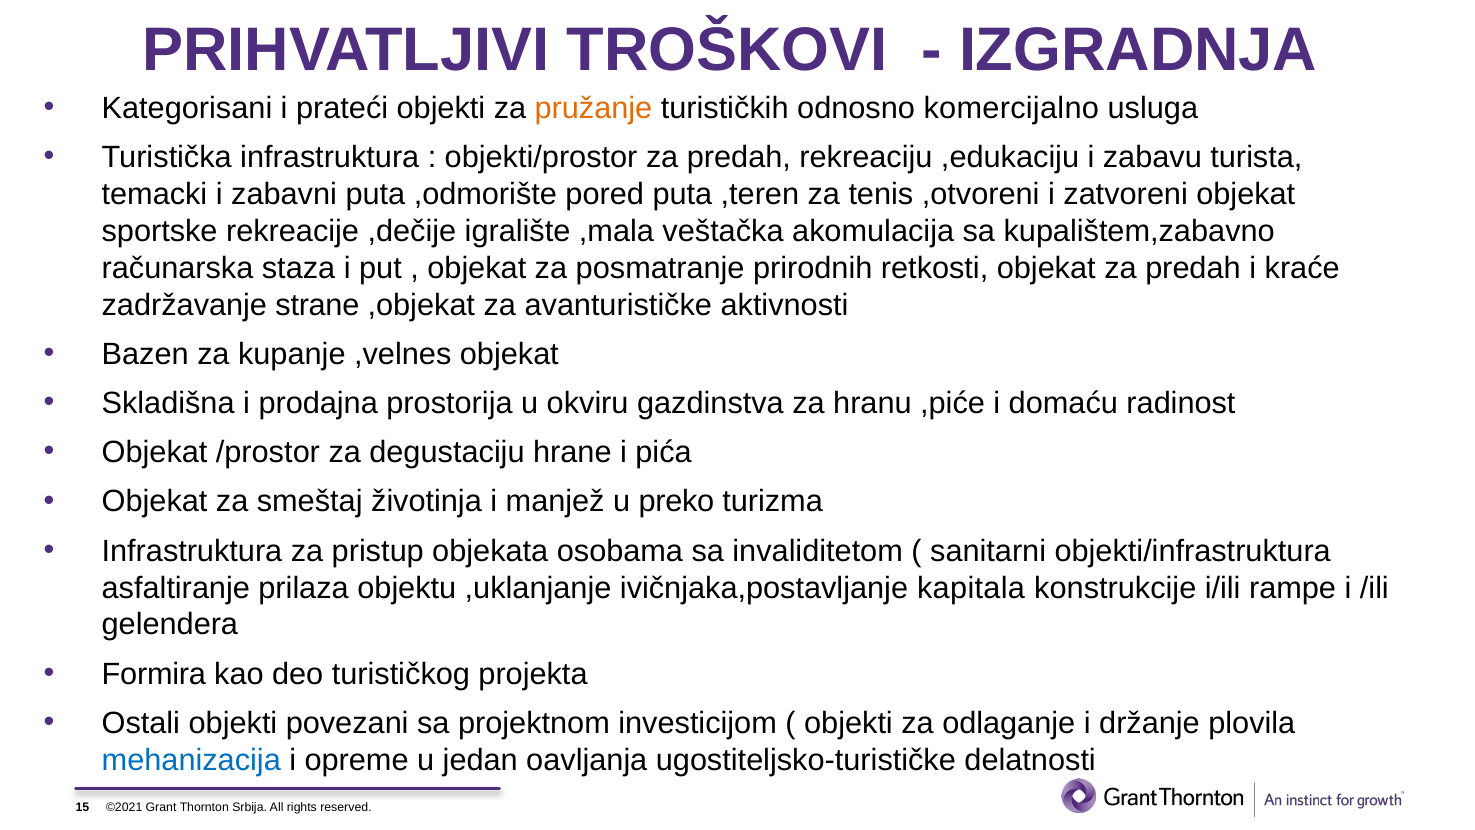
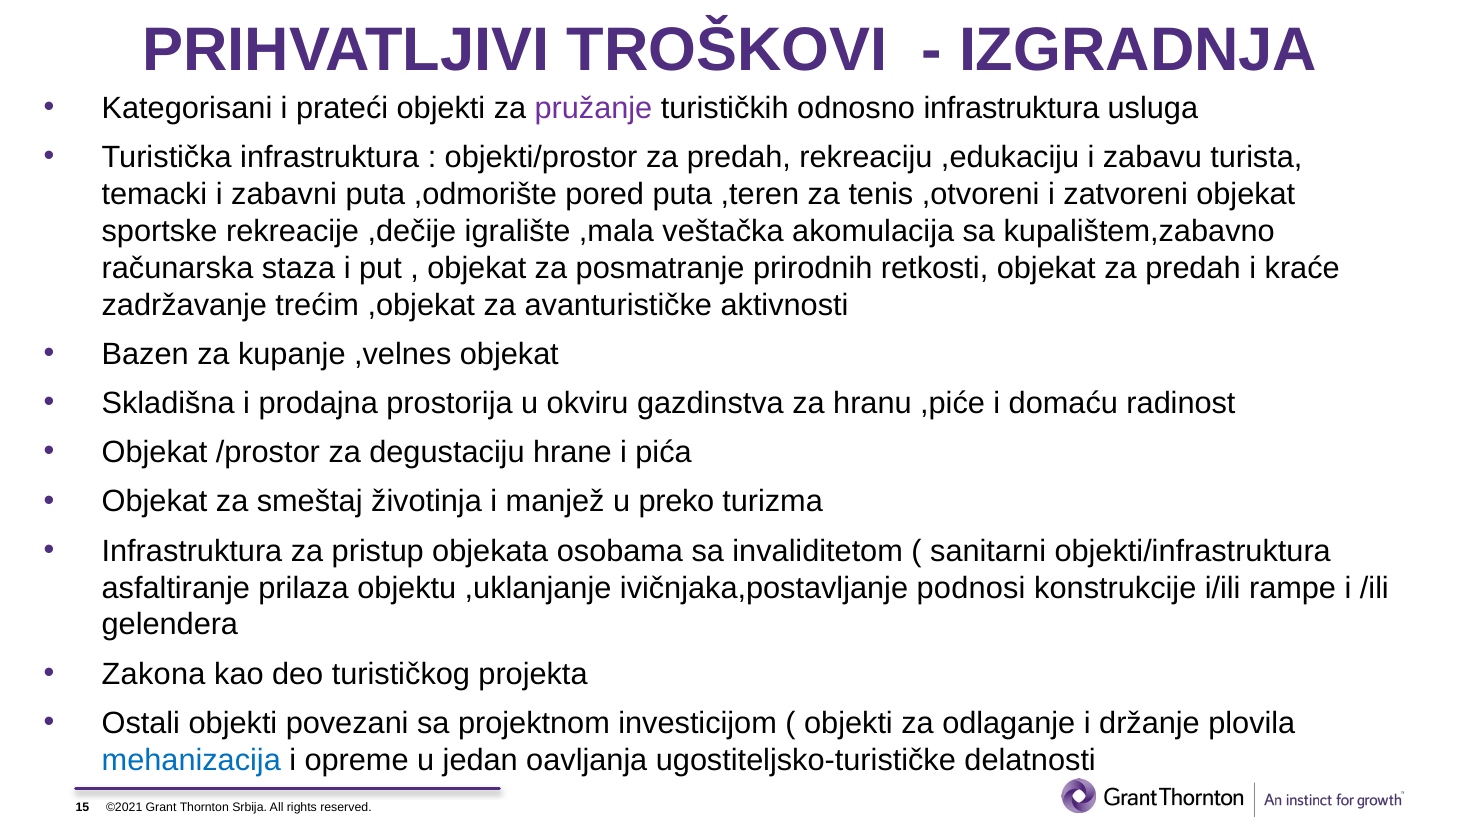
pružanje colour: orange -> purple (593, 108)
odnosno komercijalno: komercijalno -> infrastruktura (1012, 108)
strane: strane -> trećim (317, 305)
kapitala: kapitala -> podnosi (971, 588)
Formira: Formira -> Zakona (154, 674)
